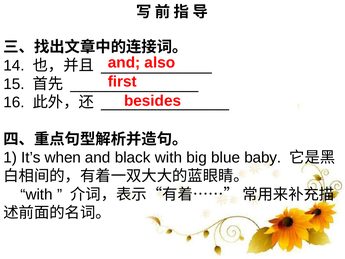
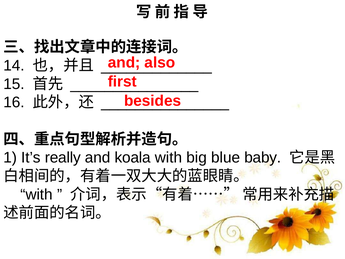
when: when -> really (63, 157)
black: black -> koala (133, 157)
